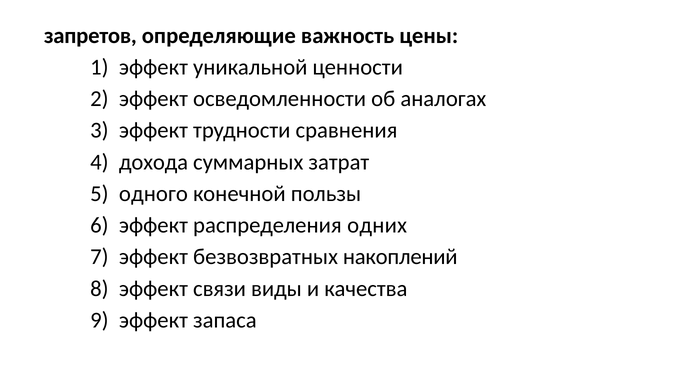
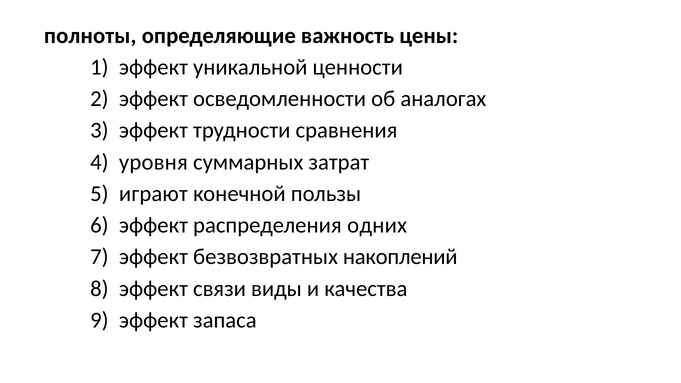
запретов: запретов -> полноты (90, 36)
дохода: дохода -> уровня (153, 162)
одного: одного -> играют (153, 194)
